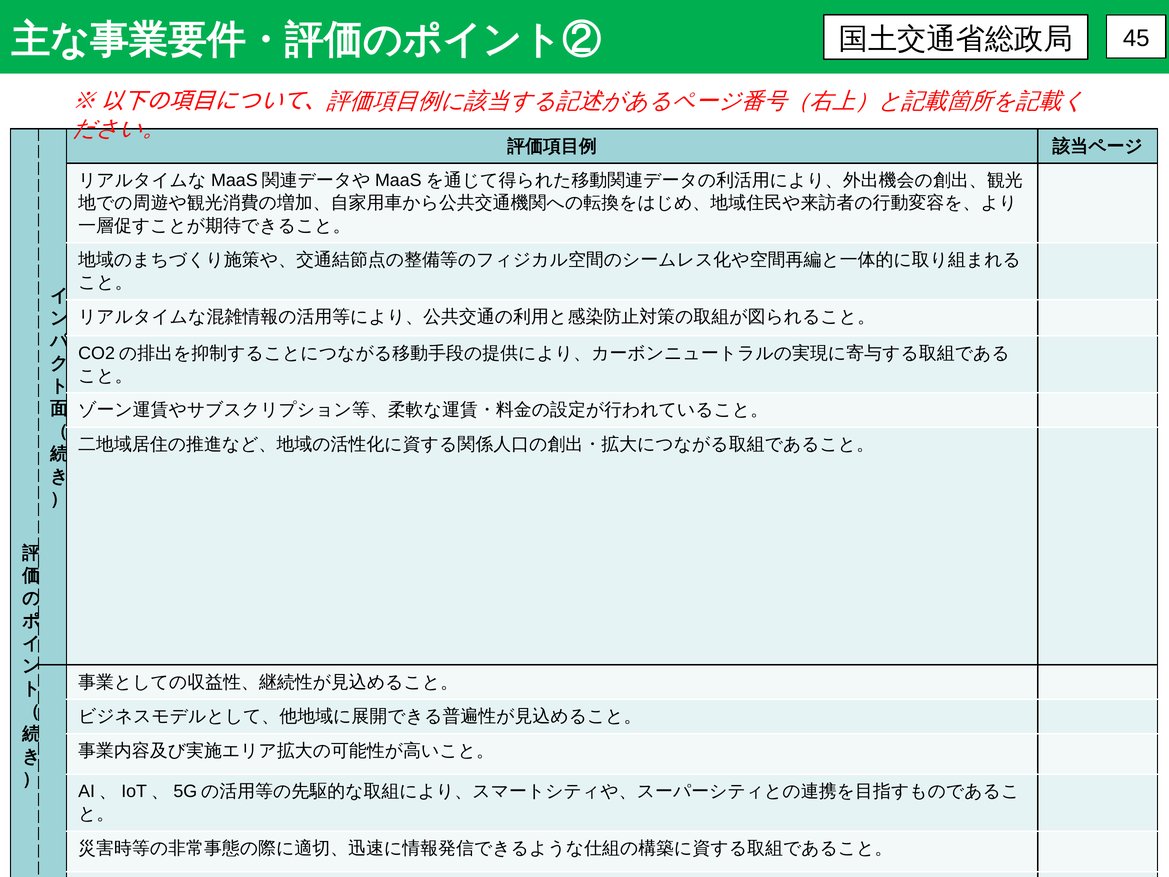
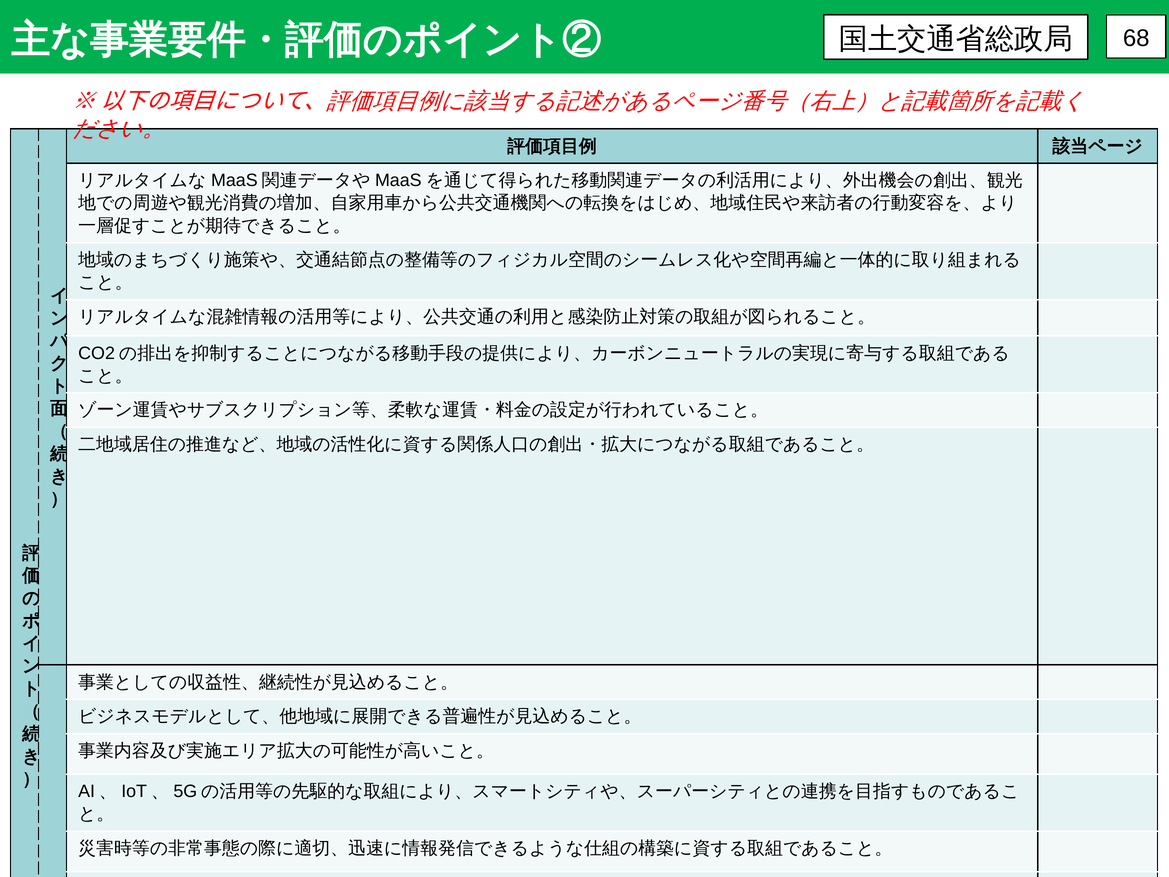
45: 45 -> 68 (1136, 38)
